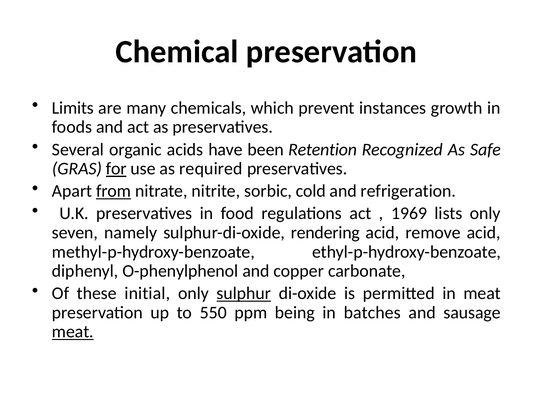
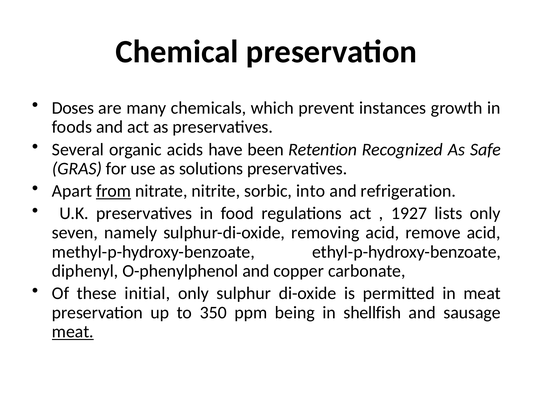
Limits: Limits -> Doses (73, 108)
for underline: present -> none (116, 169)
required: required -> solutions (211, 169)
cold: cold -> into (311, 191)
1969: 1969 -> 1927 (409, 213)
rendering: rendering -> removing (325, 232)
sulphur underline: present -> none (244, 293)
550: 550 -> 350 (213, 312)
batches: batches -> shellfish (372, 312)
